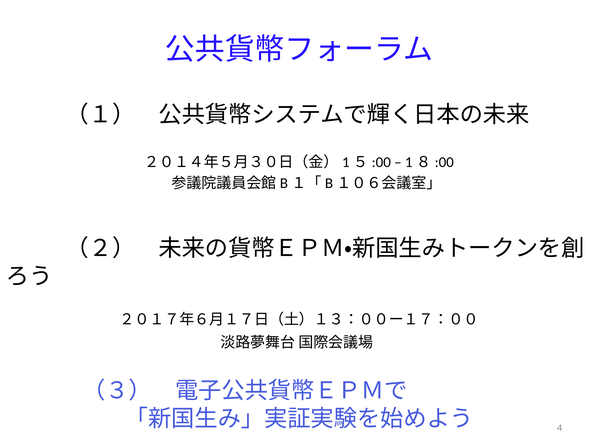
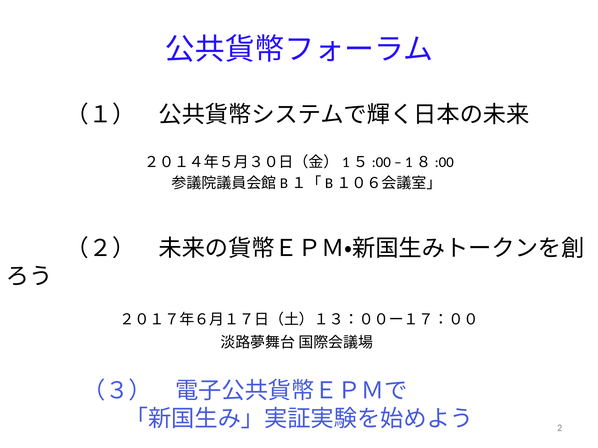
4: 4 -> 2 (560, 428)
